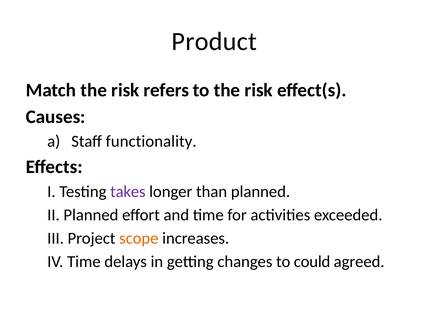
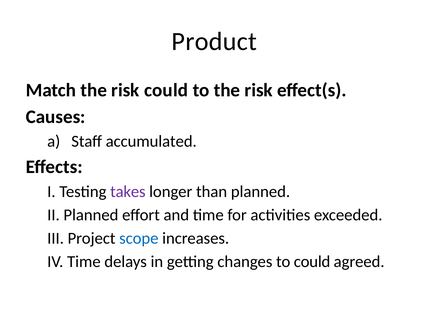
risk refers: refers -> could (166, 90)
functionality: functionality -> accumulated (151, 141)
scope colour: orange -> blue (139, 238)
